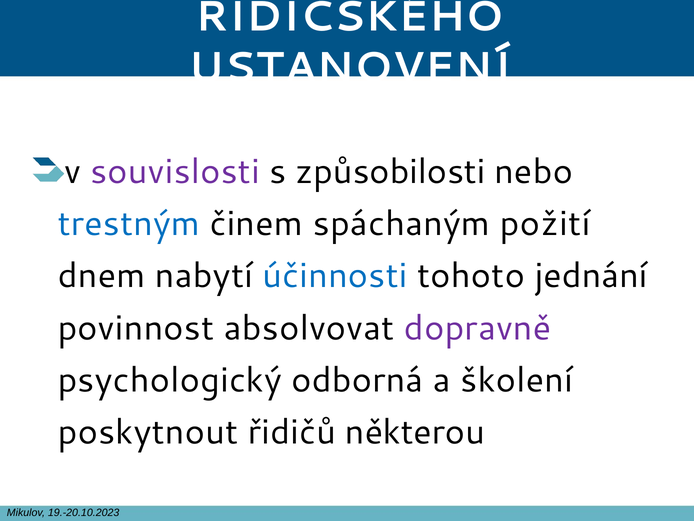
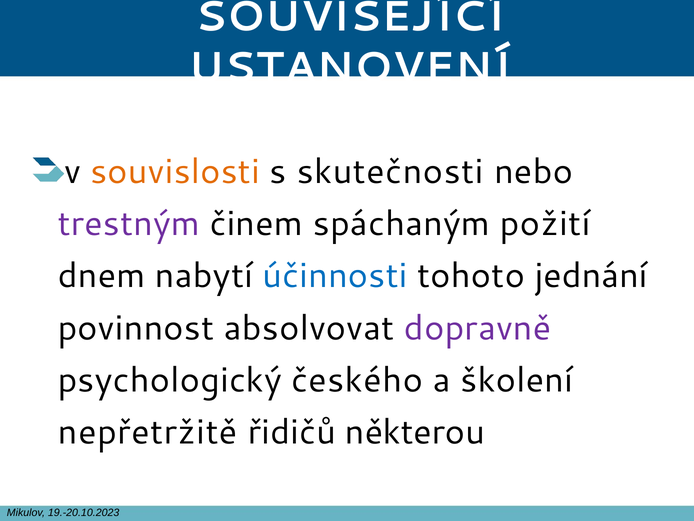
ŘIDIČSKÉHO: ŘIDIČSKÉHO -> SOUVISEJÍCÍ (350, 17)
souvislosti colour: purple -> orange (175, 172)
způsobilosti: způsobilosti -> skutečnosti (390, 172)
trestným colour: blue -> purple (129, 224)
odborná: odborná -> českého (357, 380)
poskytnout: poskytnout -> nepřetržitě (148, 432)
